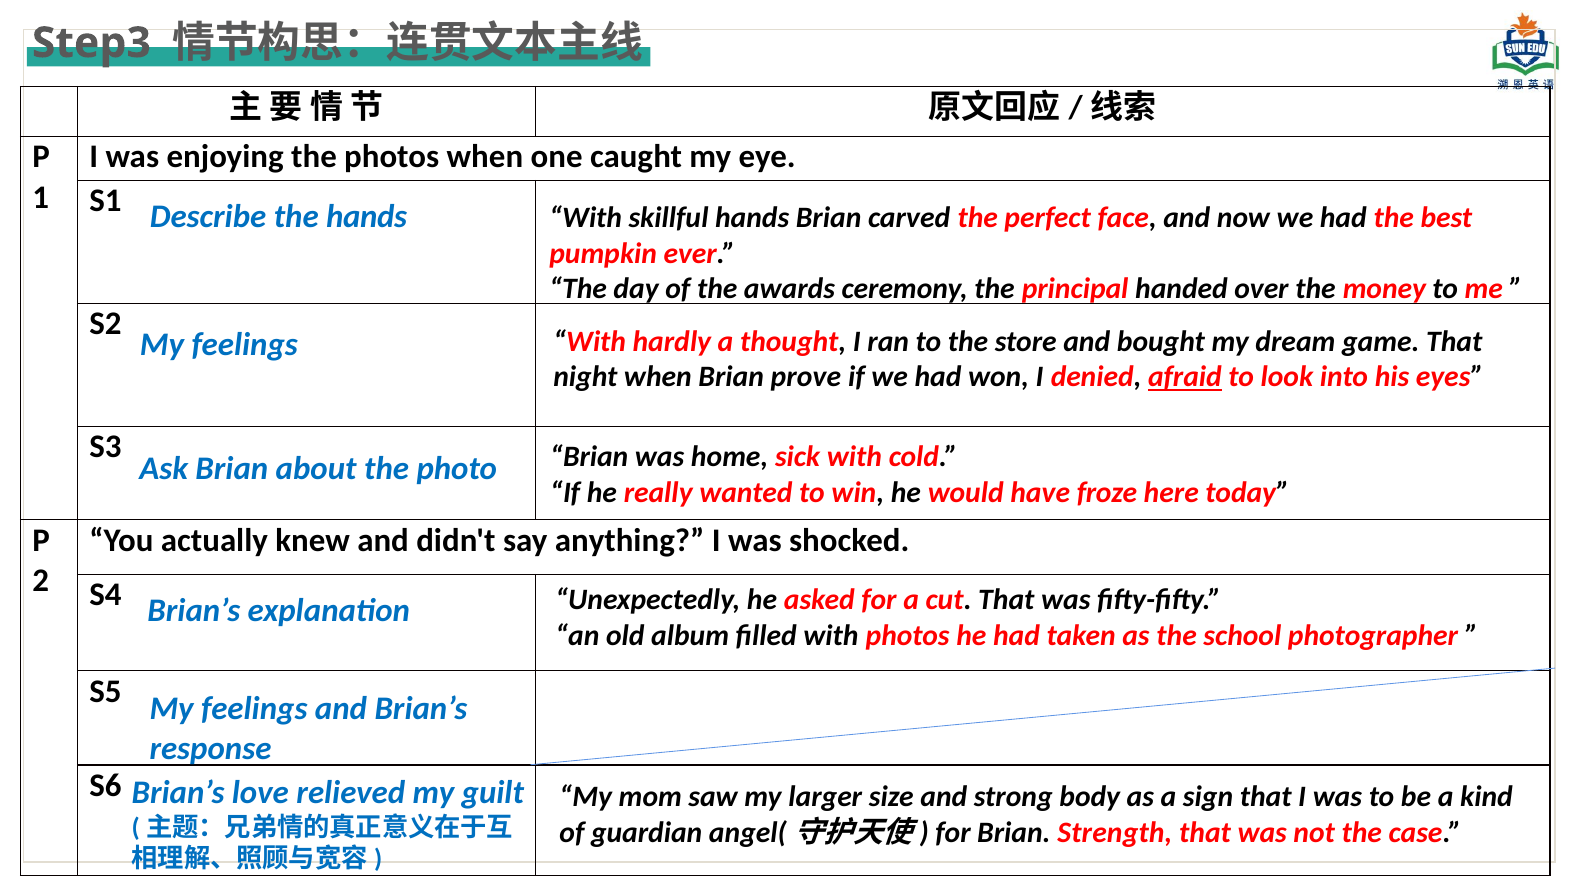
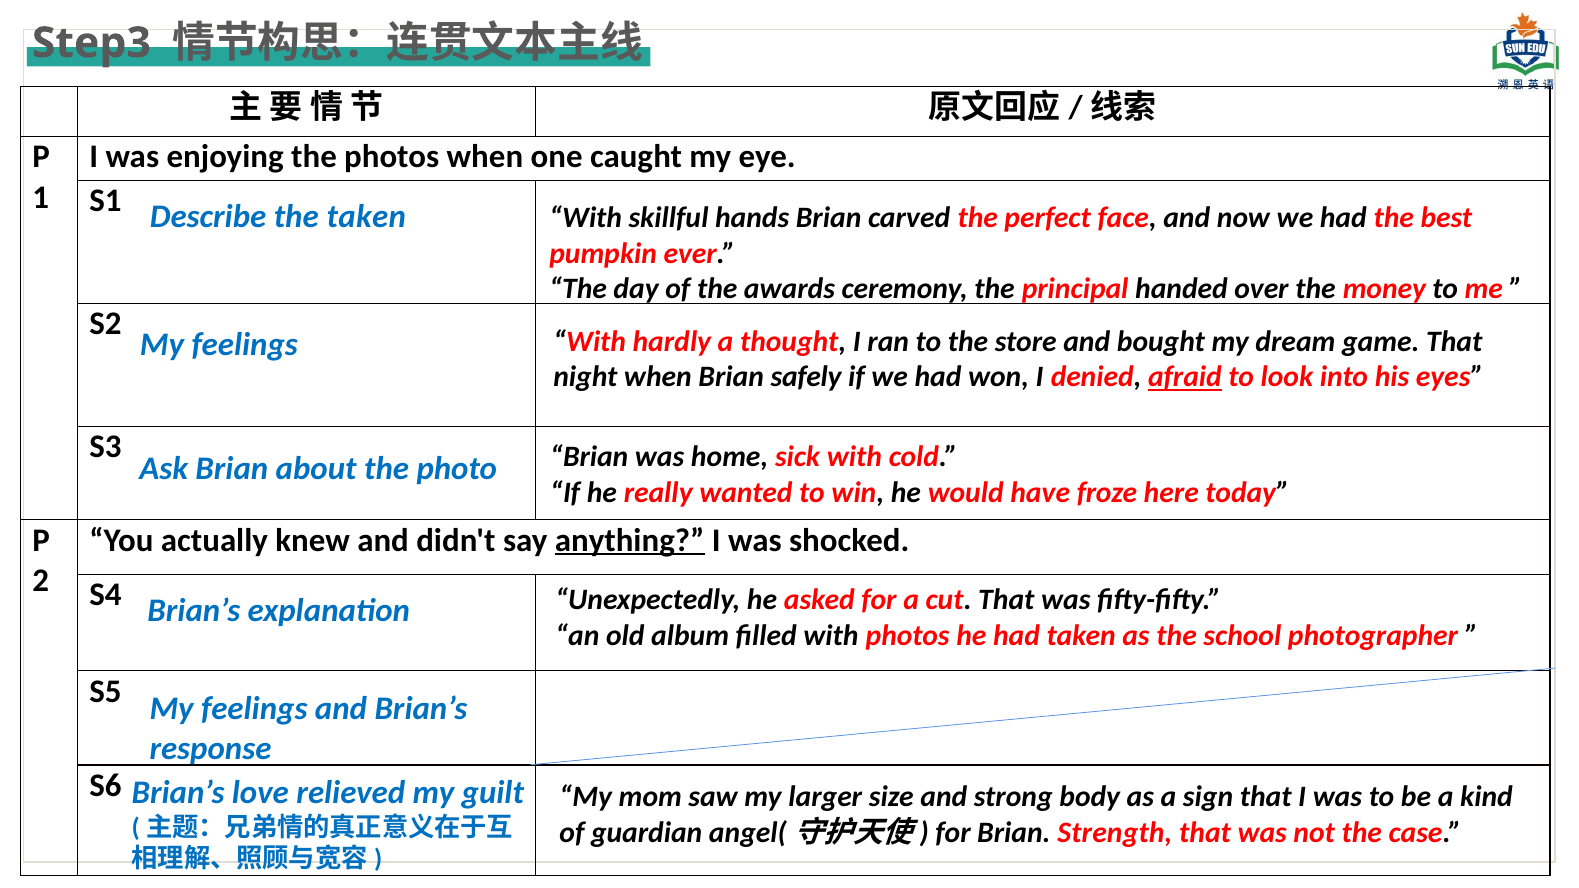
the hands: hands -> taken (366, 216)
prove: prove -> safely (806, 377)
anything underline: none -> present (630, 540)
